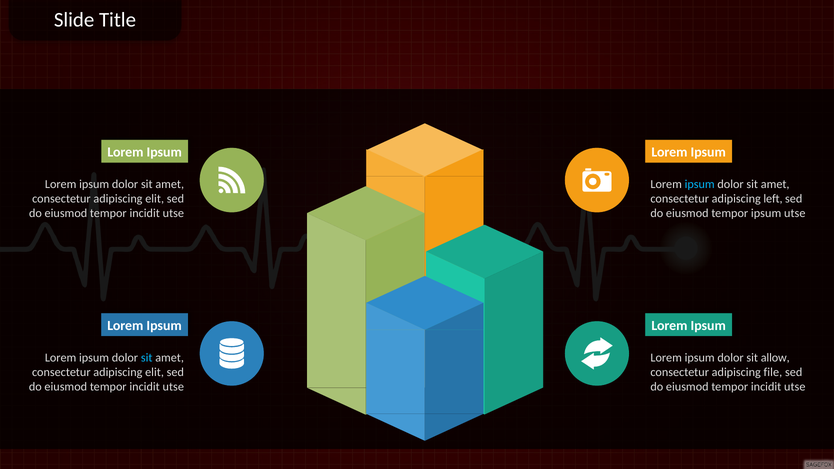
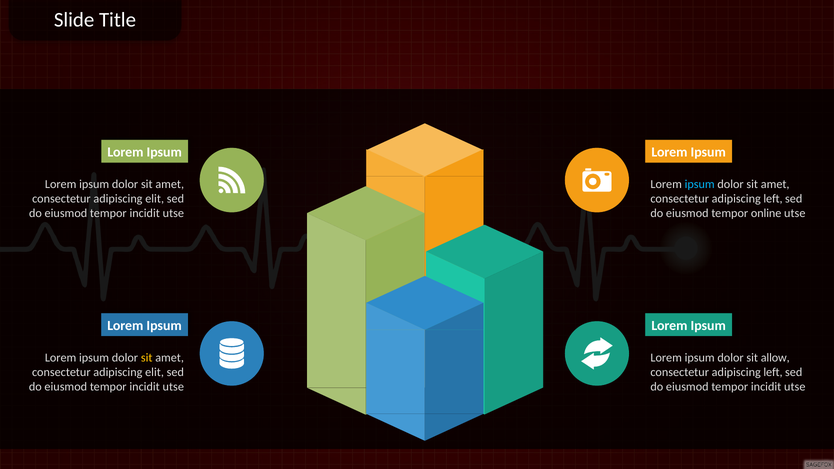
tempor ipsum: ipsum -> online (766, 214)
sit colour: light blue -> yellow (147, 358)
file: file -> left (773, 372)
